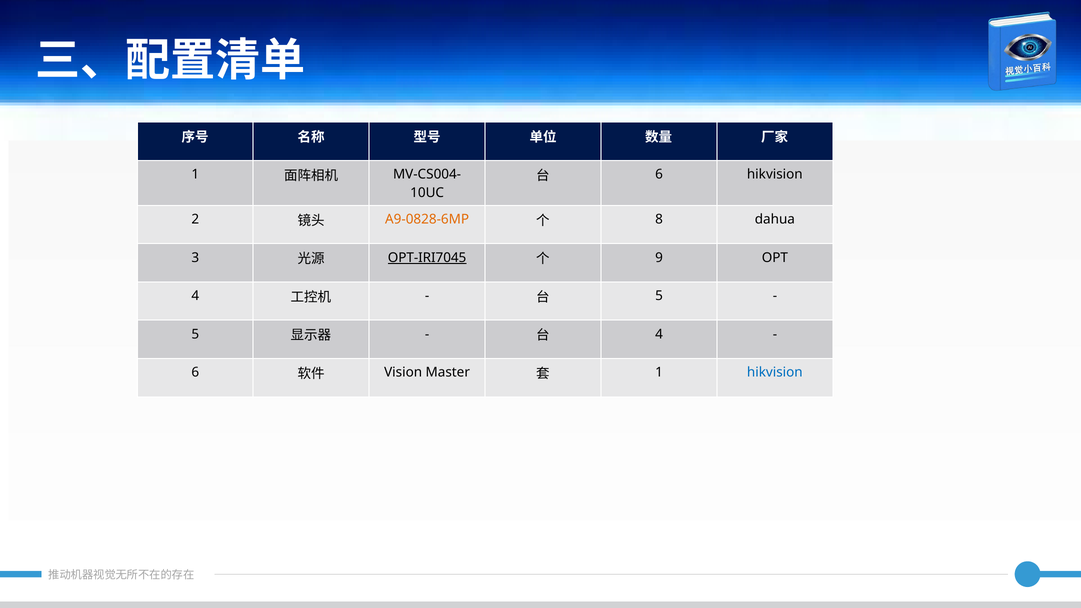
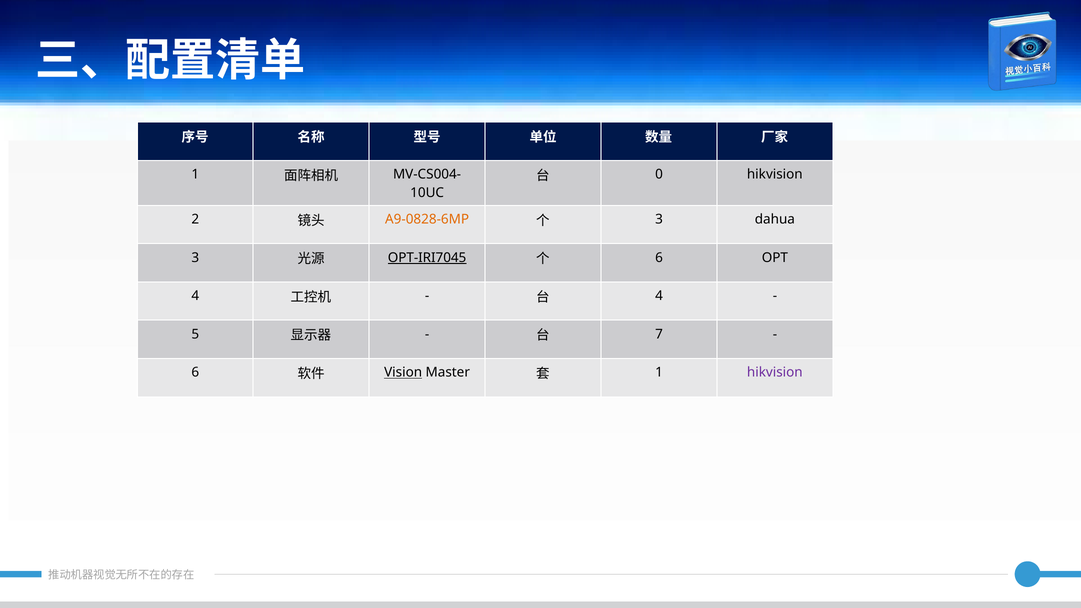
6: 6 -> 0 (659, 174)
8: 8 -> 3 (659, 219)
9: 9 -> 6 (659, 258)
5: 5 -> 4 (659, 296)
4: 4 -> 7 (659, 334)
Vision underline: none -> present (403, 373)
hikvision colour: blue -> purple (775, 373)
